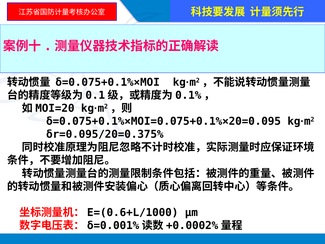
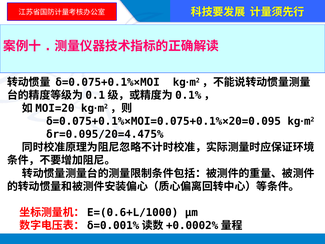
δr=0.095/20=0.375%: δr=0.095/20=0.375% -> δr=0.095/20=4.475% (105, 134)
